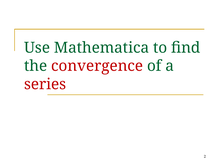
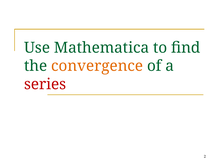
convergence colour: red -> orange (97, 66)
